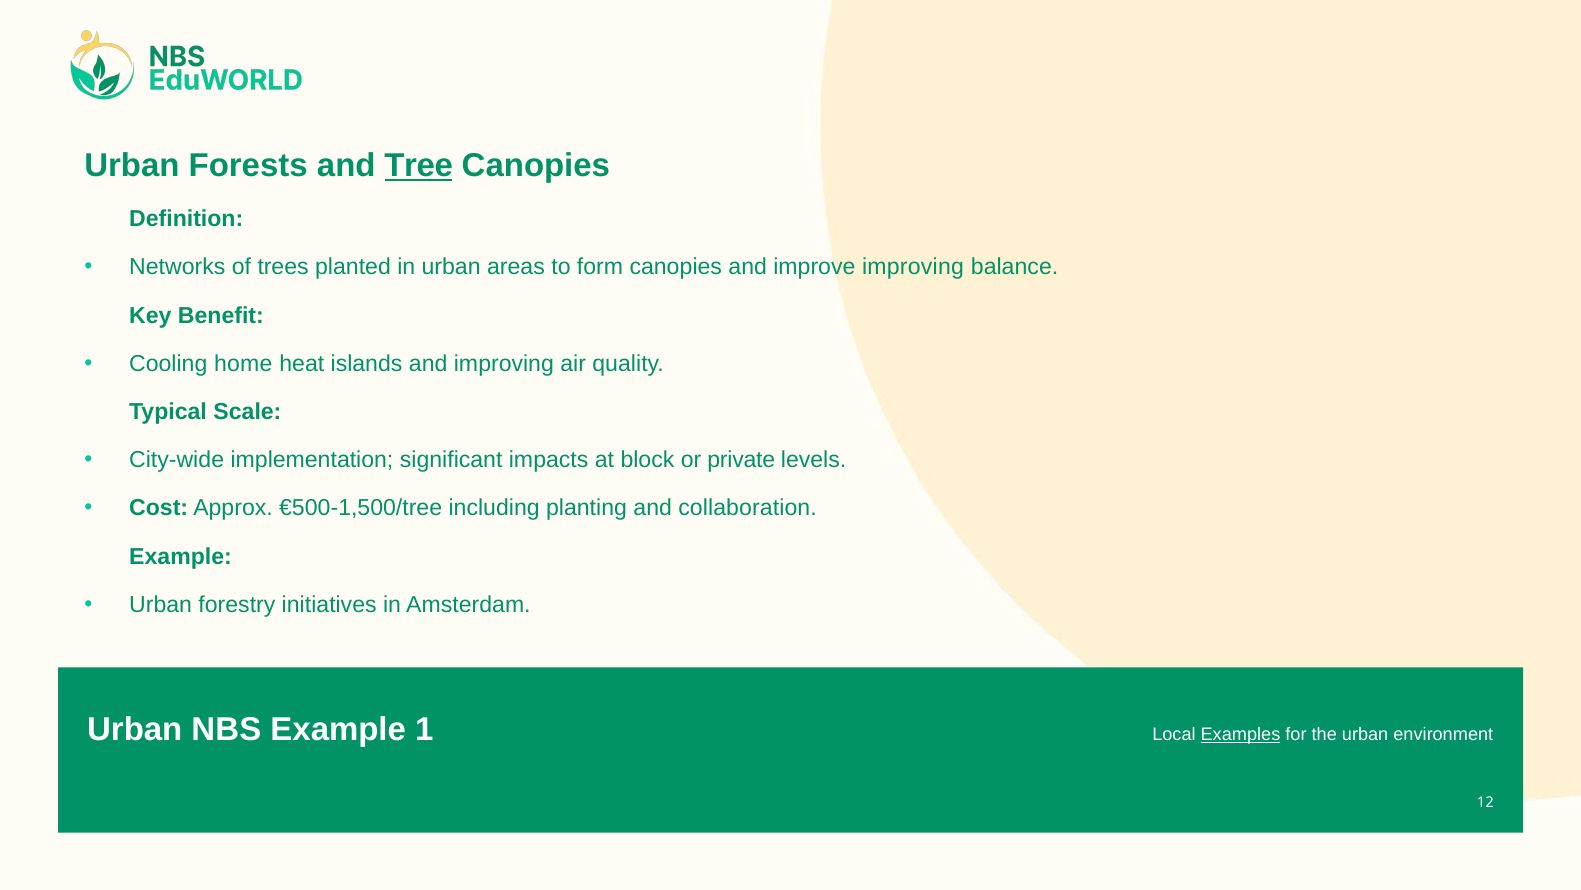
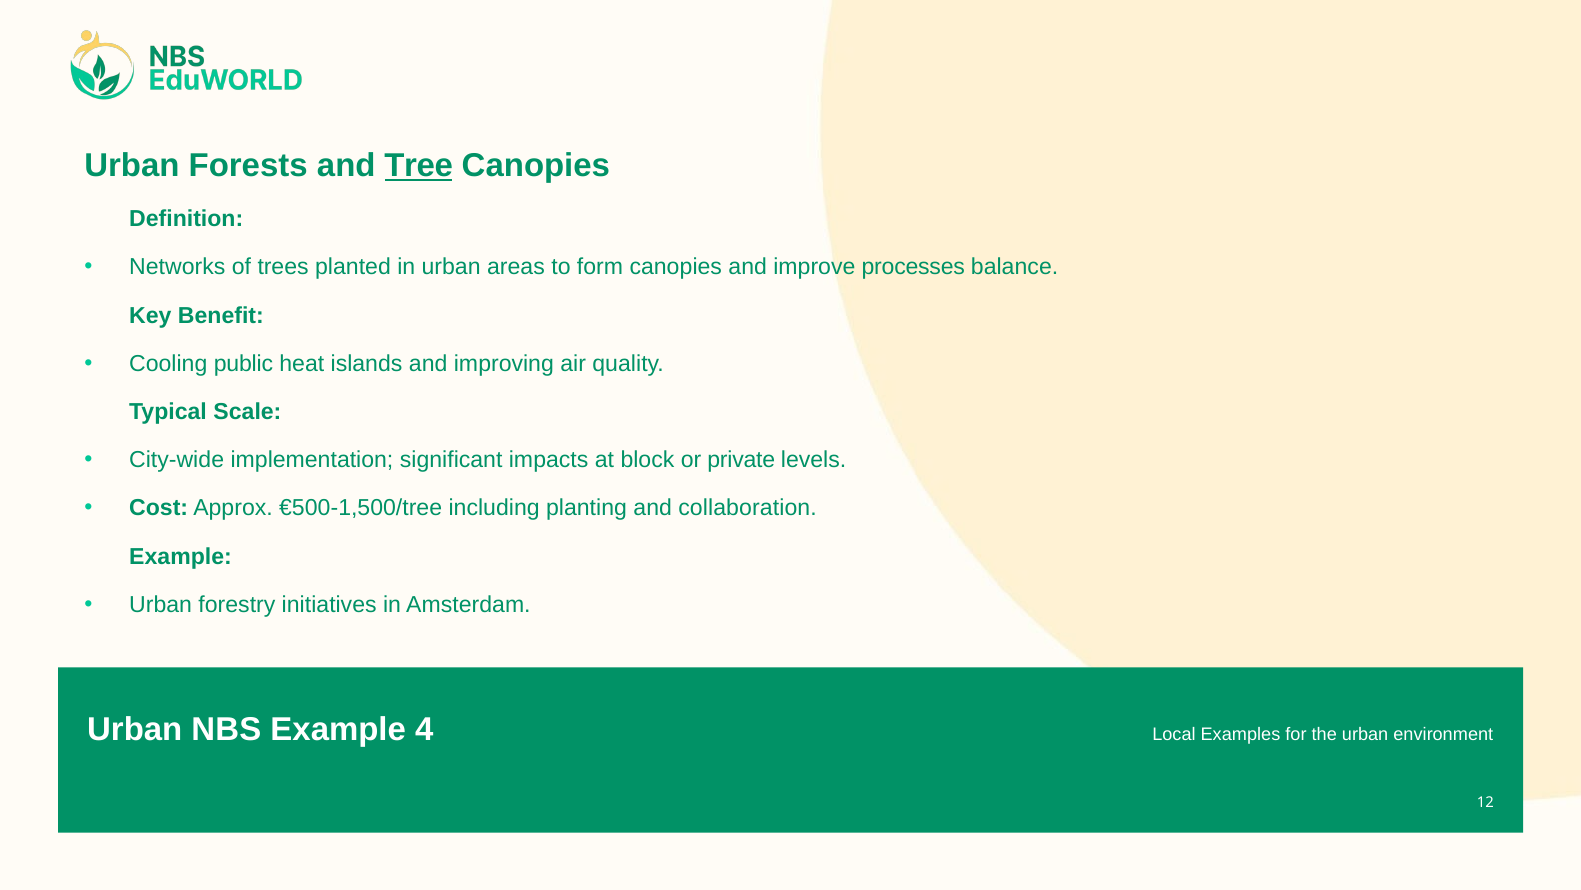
improve improving: improving -> processes (913, 267)
home: home -> public (243, 363)
1: 1 -> 4 (424, 729)
Examples underline: present -> none (1241, 734)
